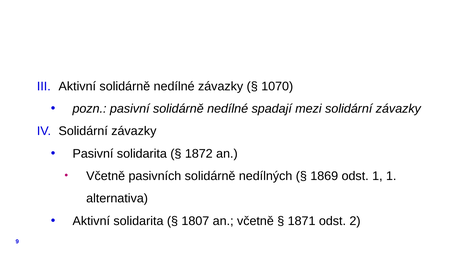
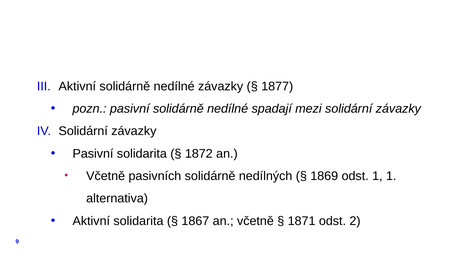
1070: 1070 -> 1877 (277, 86)
1807: 1807 -> 1867 (195, 221)
